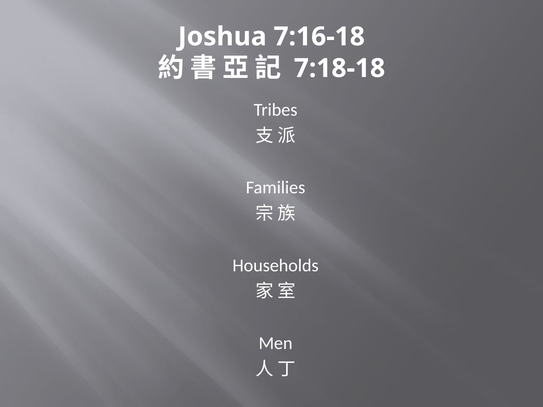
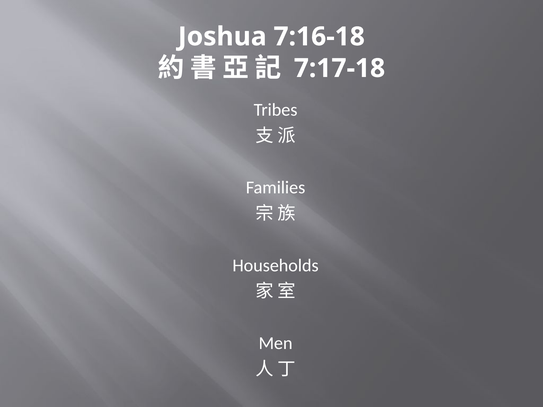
7:18-18: 7:18-18 -> 7:17-18 (339, 68)
